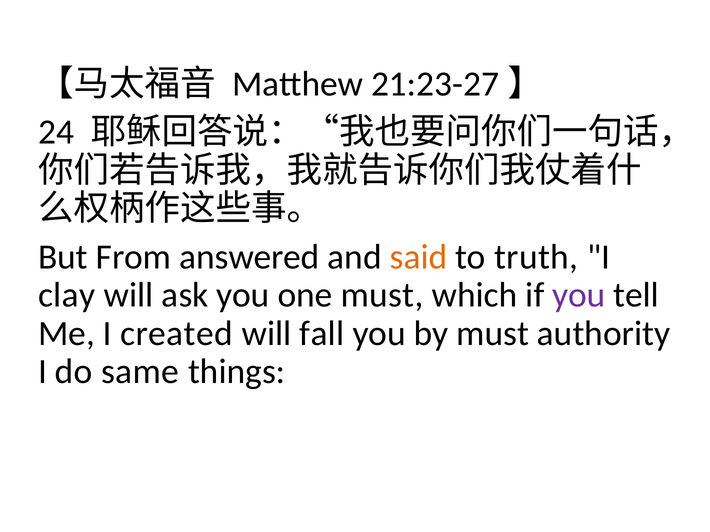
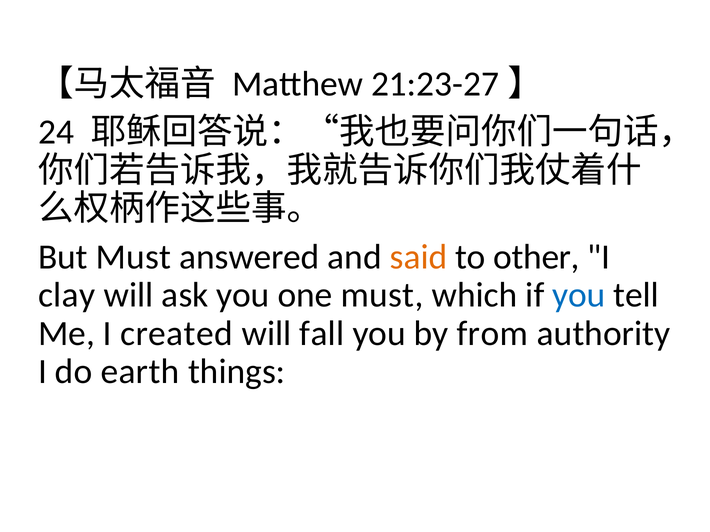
But From: From -> Must (133, 257)
truth: truth -> other (537, 257)
you colour: purple -> blue (579, 295)
by must: must -> from (492, 334)
same: same -> earth (140, 372)
